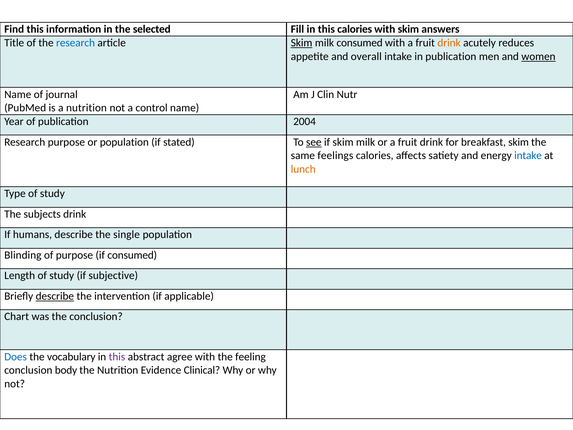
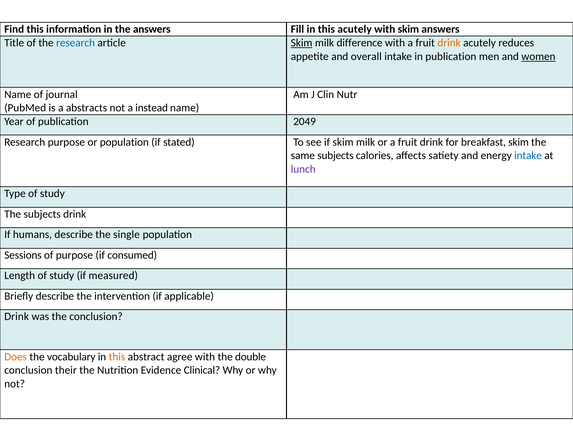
the selected: selected -> answers (152, 29)
this calories: calories -> acutely (355, 29)
milk consumed: consumed -> difference (360, 43)
a nutrition: nutrition -> abstracts (87, 108)
control: control -> instead (152, 108)
2004: 2004 -> 2049 (305, 121)
see underline: present -> none (314, 142)
same feelings: feelings -> subjects (335, 156)
lunch colour: orange -> purple (303, 169)
Blinding: Blinding -> Sessions (23, 255)
subjective: subjective -> measured (113, 275)
describe underline: present -> none (55, 296)
Chart: Chart -> Drink (17, 316)
Does colour: blue -> orange (16, 356)
this colour: purple -> orange (117, 356)
feeling: feeling -> double (251, 356)
body: body -> their (66, 370)
